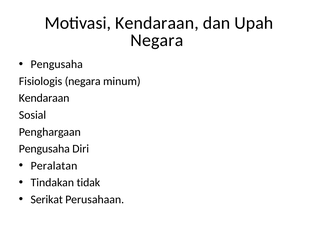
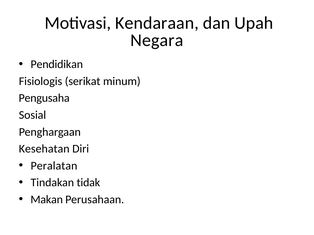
Pengusaha: Pengusaha -> Pendidikan (57, 64)
Fisiologis negara: negara -> serikat (83, 81)
Kendaraan: Kendaraan -> Pengusaha (44, 98)
Pengusaha: Pengusaha -> Kesehatan (44, 149)
Serikat: Serikat -> Makan (47, 200)
